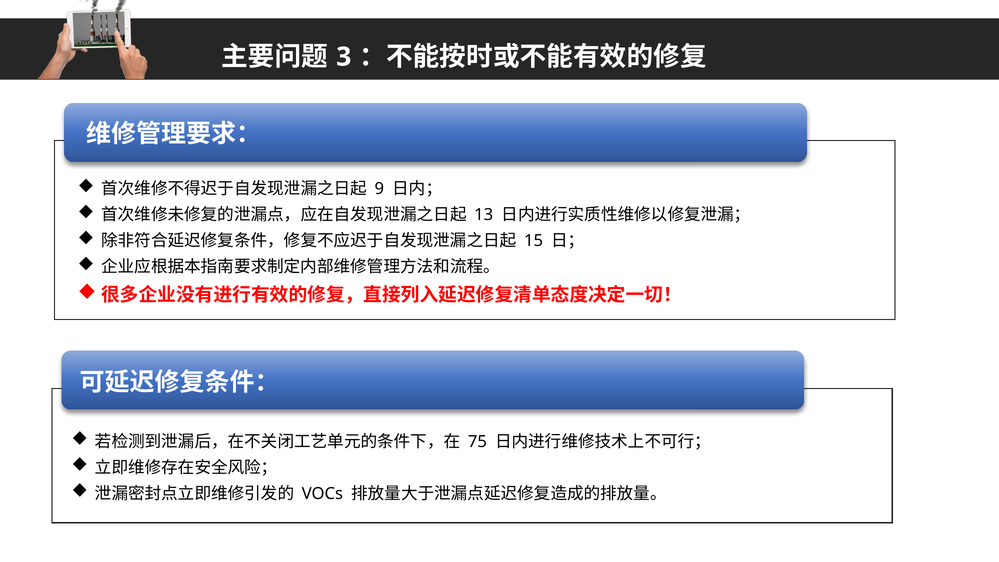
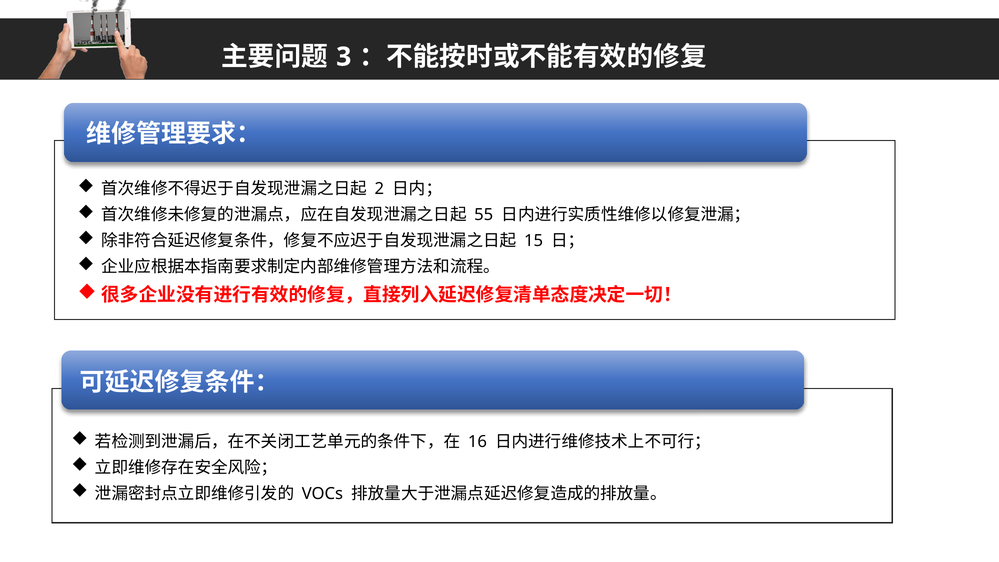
9: 9 -> 2 (379, 189)
13: 13 -> 55 (484, 215)
75: 75 -> 16 (477, 442)
